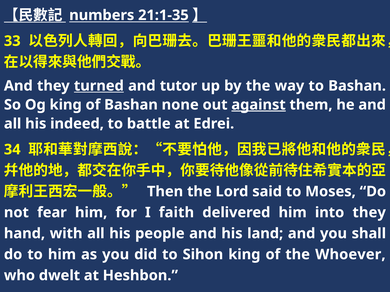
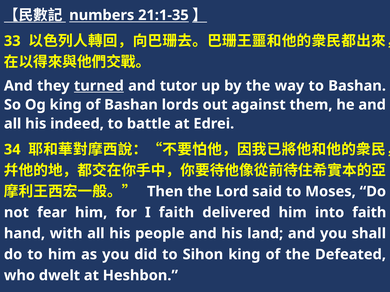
none: none -> lords (180, 105)
against underline: present -> none (259, 105)
into they: they -> faith (369, 213)
Whoever: Whoever -> Defeated (350, 255)
